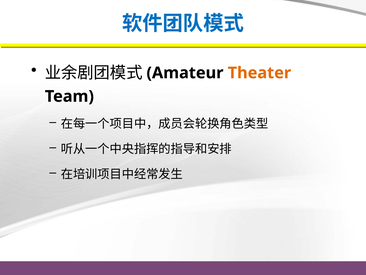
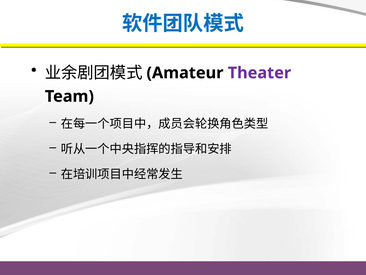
Theater colour: orange -> purple (259, 73)
